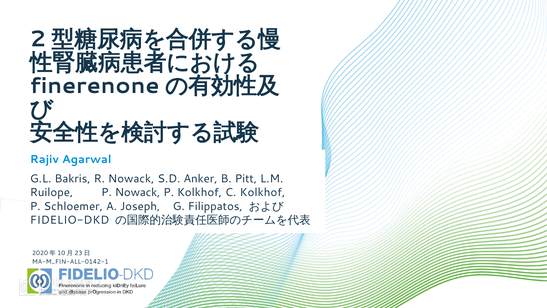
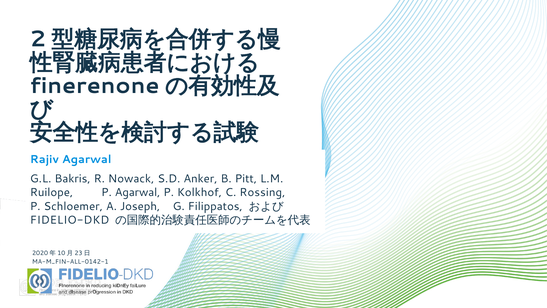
P Nowack: Nowack -> Agarwal (138, 192)
C Kolkhof: Kolkhof -> Rossing (262, 192)
